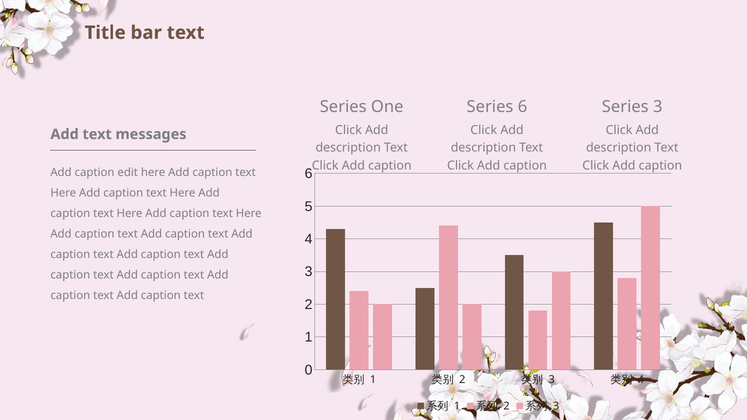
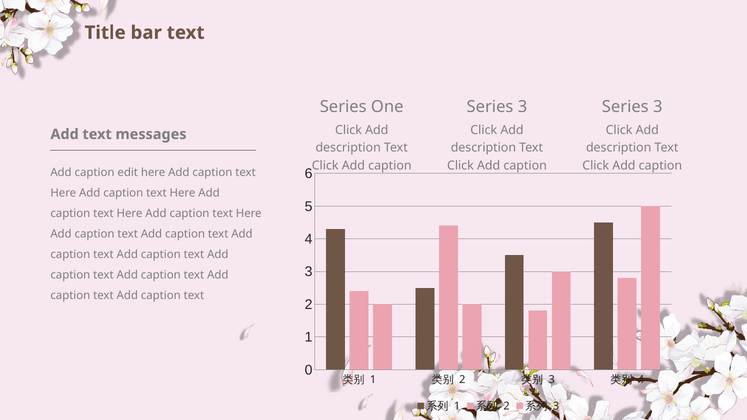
6: 6 -> 3 (523, 107)
